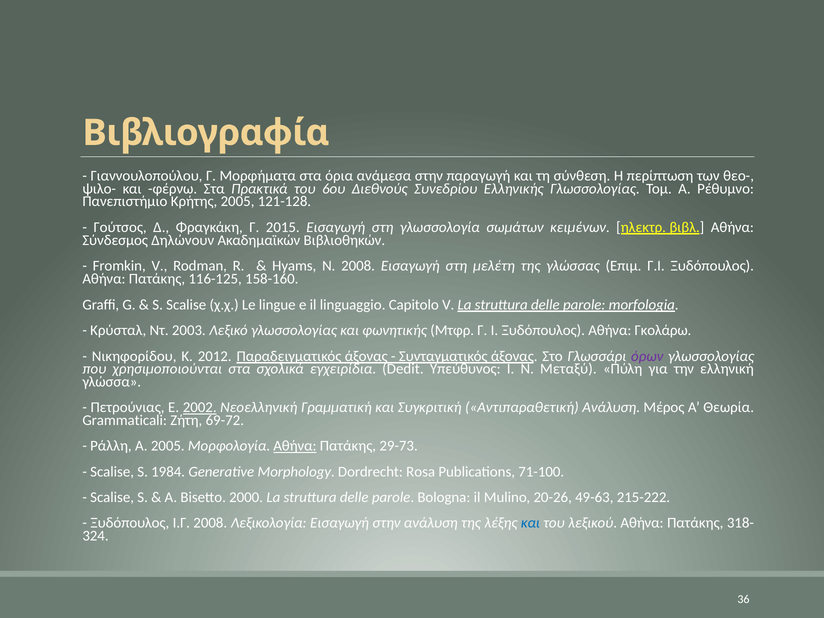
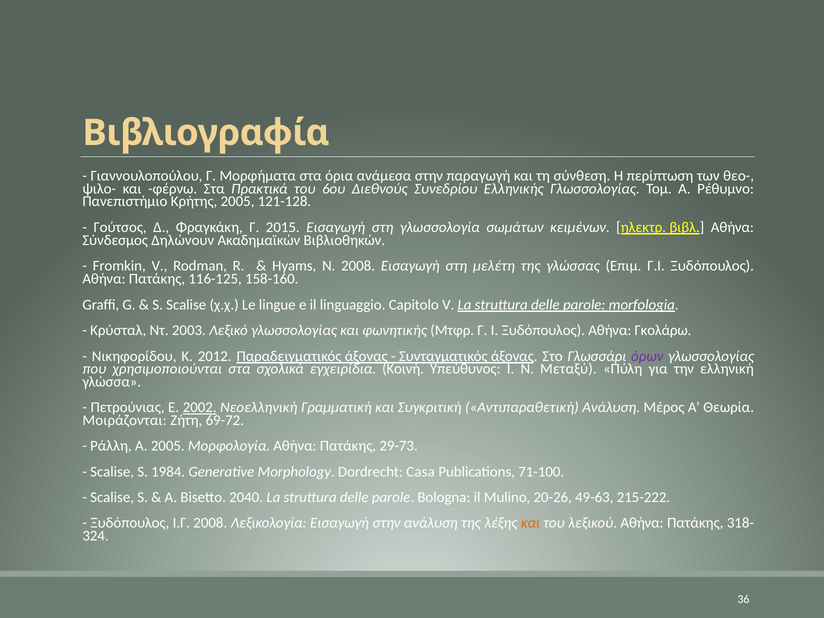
Dedit: Dedit -> Κοινή (403, 369)
Grammaticali: Grammaticali -> Μοιράζονται (125, 420)
Αθήνα underline: present -> none (295, 446)
Rosa: Rosa -> Casa (421, 472)
2000: 2000 -> 2040 (246, 497)
και colour: blue -> orange (530, 523)
